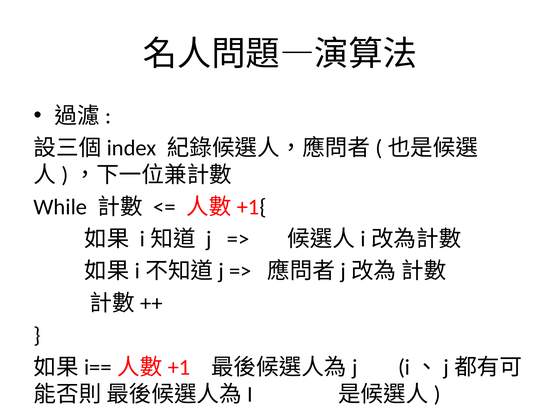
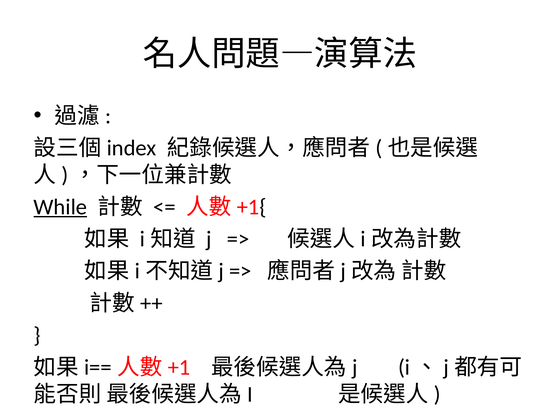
While underline: none -> present (60, 207)
